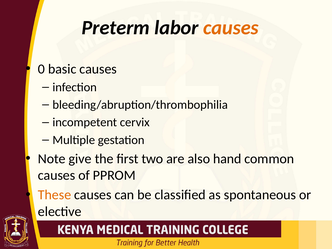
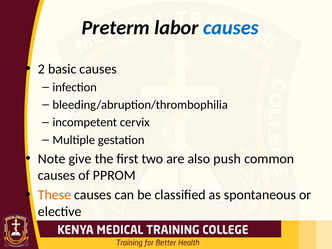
causes colour: orange -> blue (231, 28)
0: 0 -> 2 (41, 69)
hand: hand -> push (227, 159)
